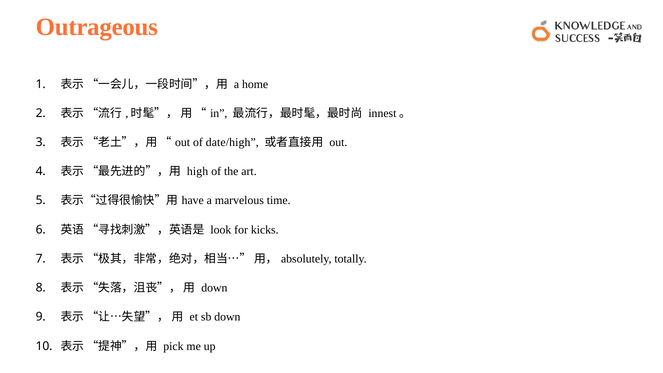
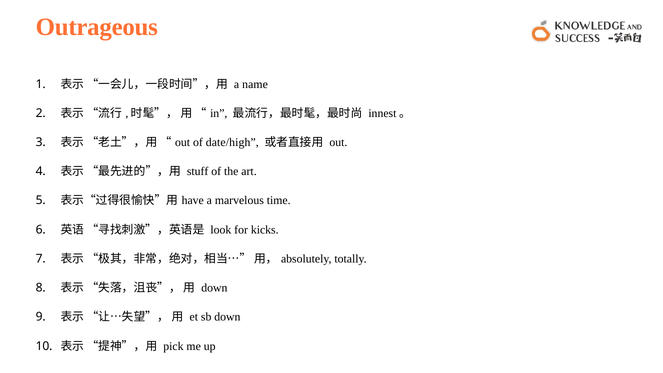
home: home -> name (255, 84)
high: high -> stuff (198, 171)
